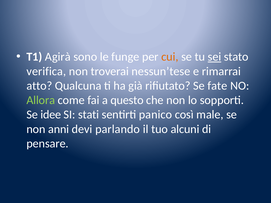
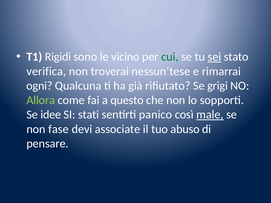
Agirà: Agirà -> Rigidi (58, 57)
funge: funge -> vicino (125, 57)
cui colour: orange -> green (170, 57)
atto: atto -> ogni (39, 86)
fate: fate -> grigi (217, 86)
male underline: none -> present (210, 115)
anni: anni -> fase (59, 129)
parlando: parlando -> associate (118, 129)
alcuni: alcuni -> abuso (185, 129)
